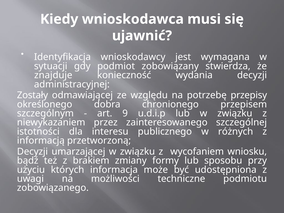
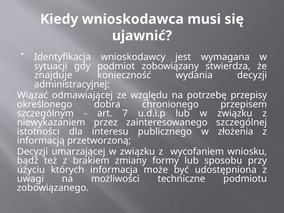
Zostały: Zostały -> Wiązać (32, 95)
9: 9 -> 7 (125, 113)
różnych: różnych -> złożenia (236, 132)
